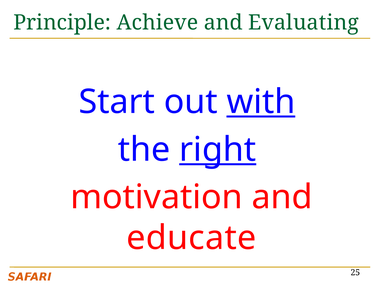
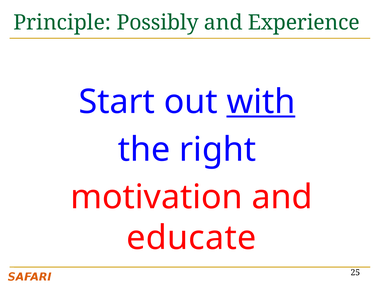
Achieve: Achieve -> Possibly (158, 23)
Evaluating: Evaluating -> Experience (304, 23)
right underline: present -> none (218, 150)
